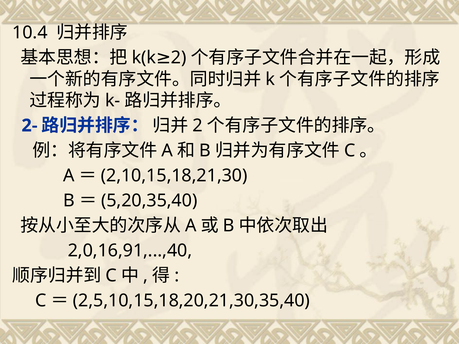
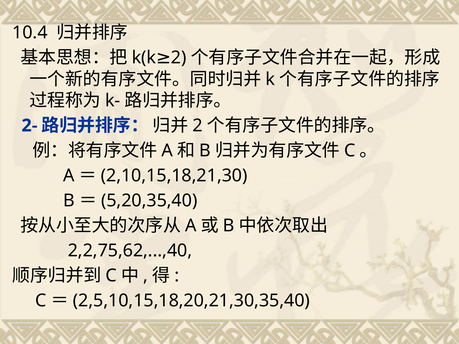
2,0,16,91,...,40: 2,0,16,91,...,40 -> 2,2,75,62,...,40 (130, 251)
